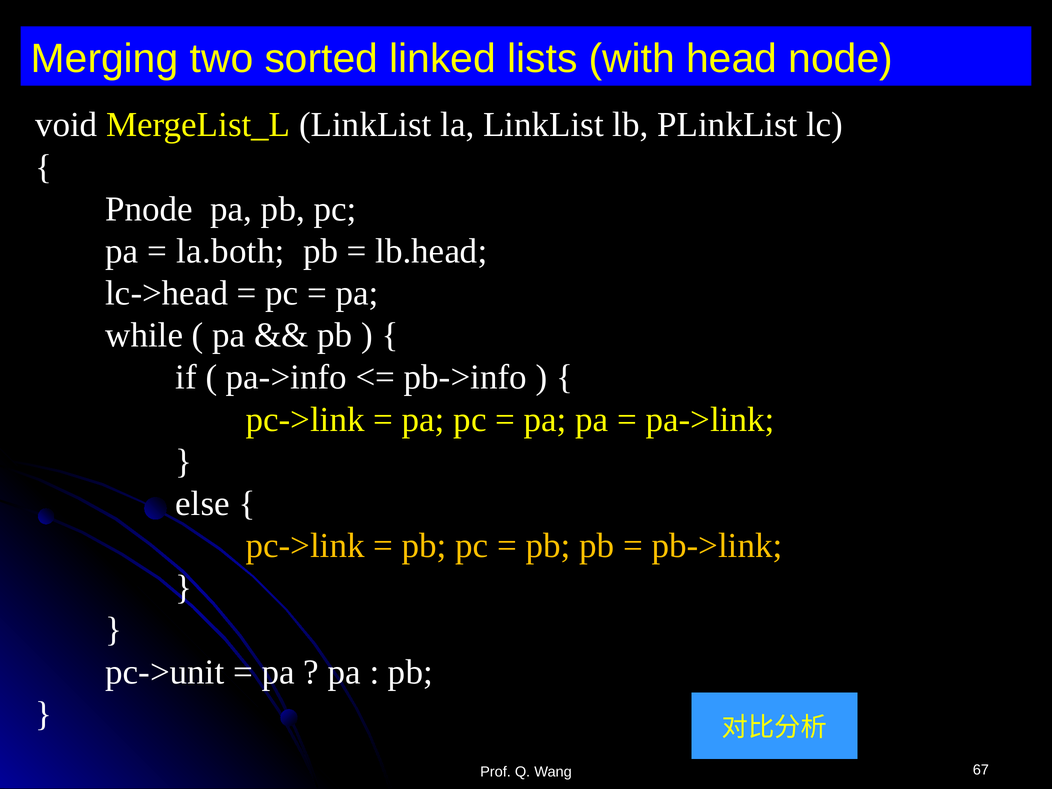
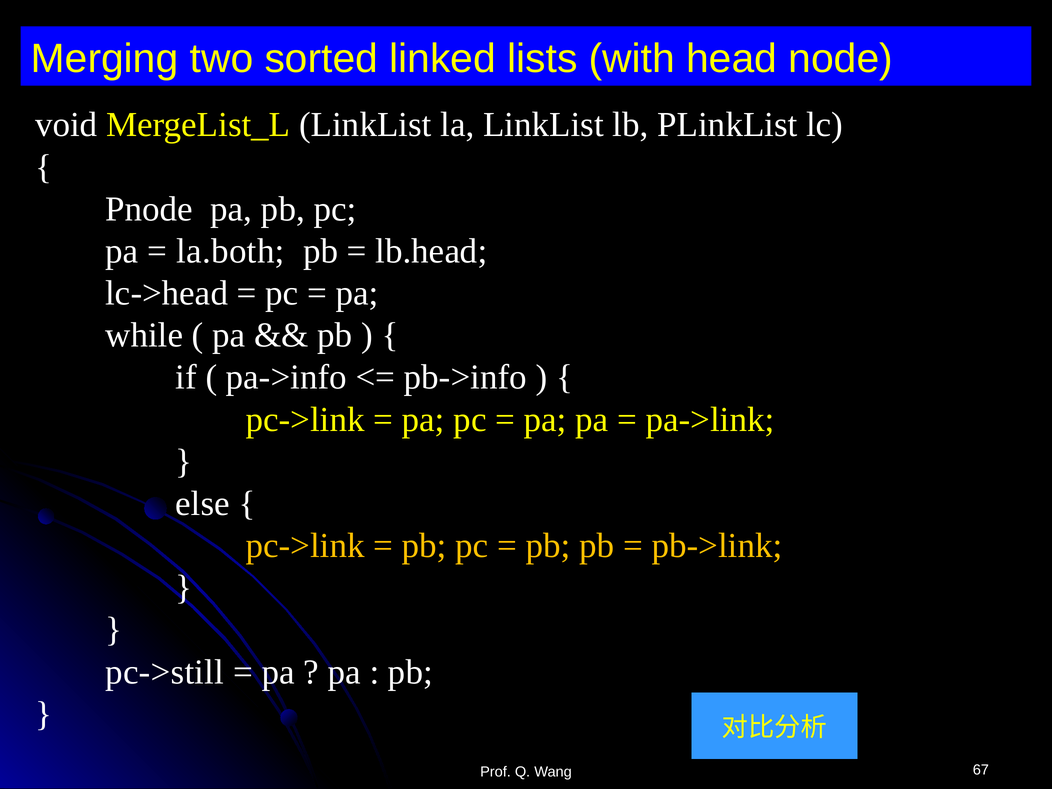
pc->unit: pc->unit -> pc->still (165, 672)
